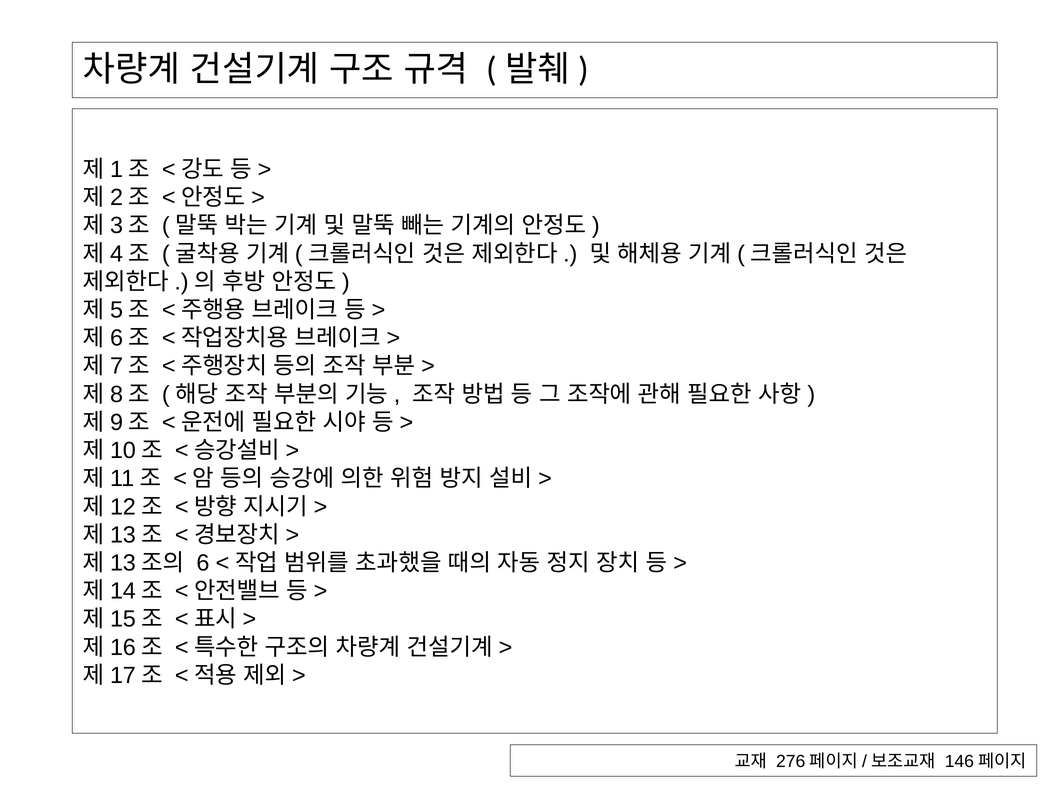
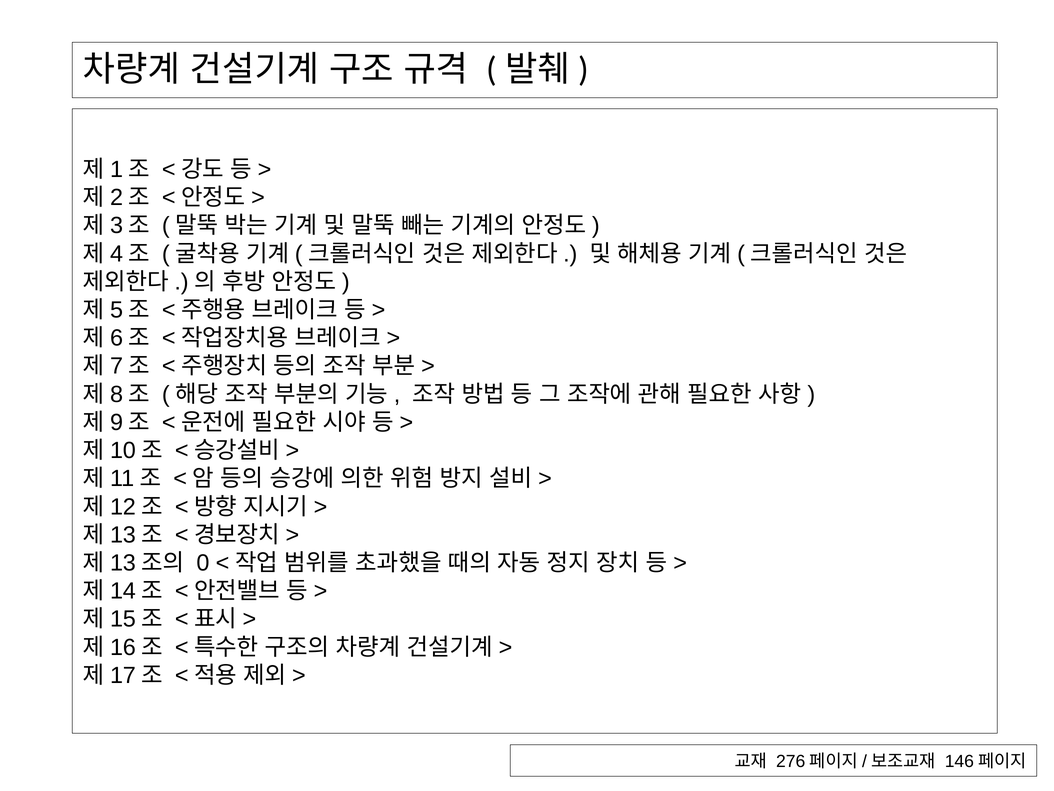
6: 6 -> 0 (203, 563)
